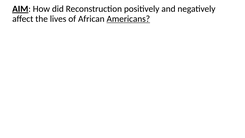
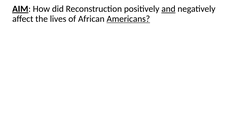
and underline: none -> present (168, 9)
